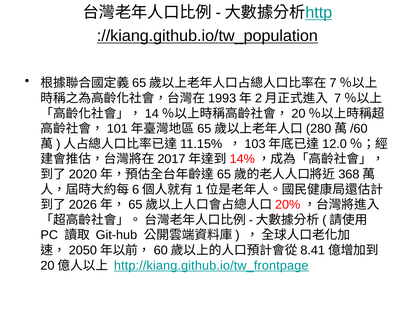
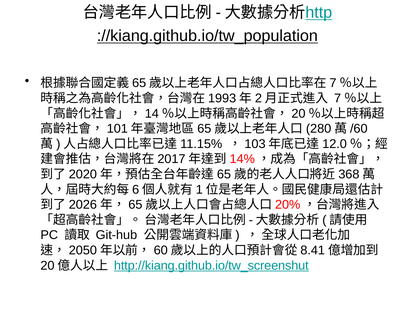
http://kiang.github.io/tw_frontpage: http://kiang.github.io/tw_frontpage -> http://kiang.github.io/tw_screenshut (211, 266)
